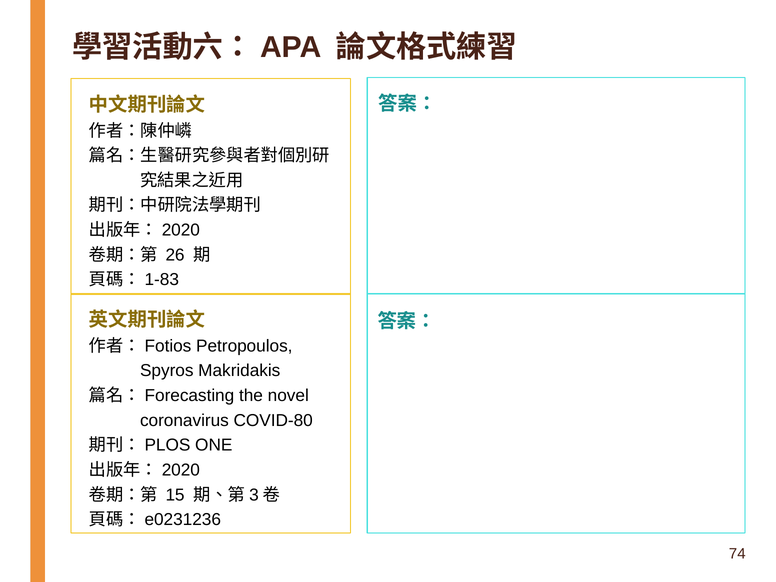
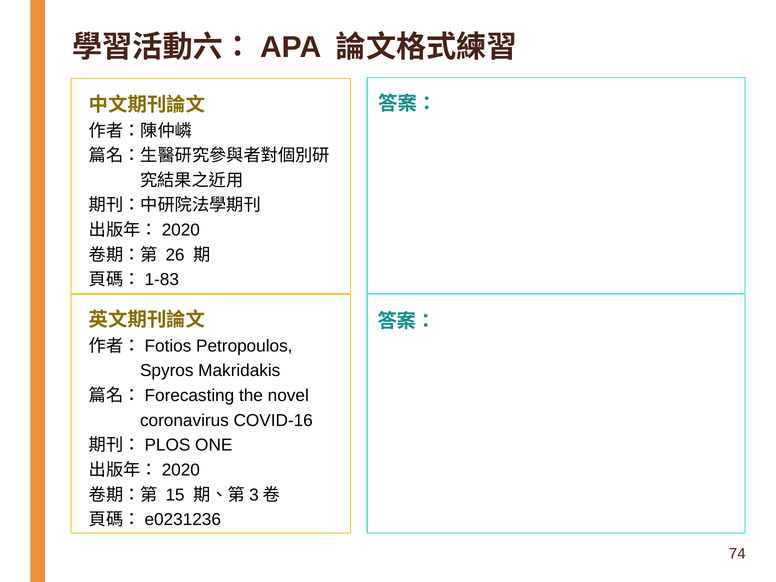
COVID-80: COVID-80 -> COVID-16 (273, 420)
